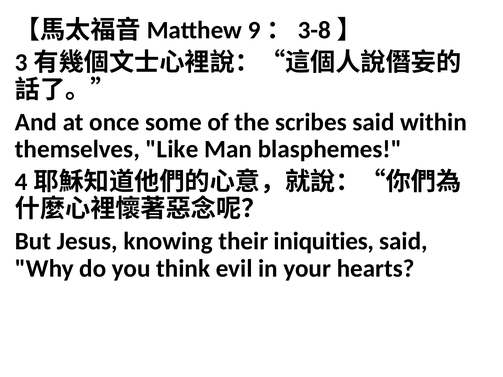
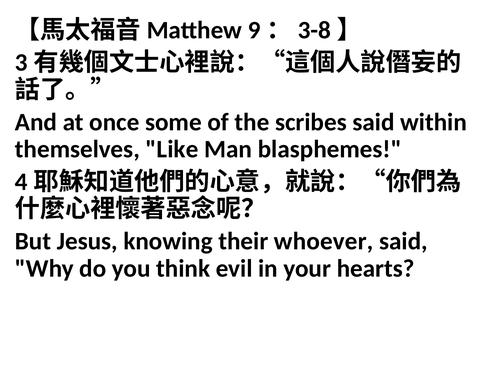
iniquities: iniquities -> whoever (324, 241)
